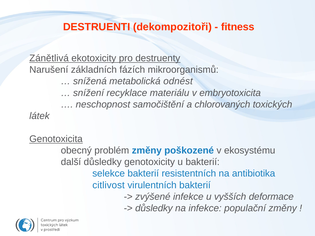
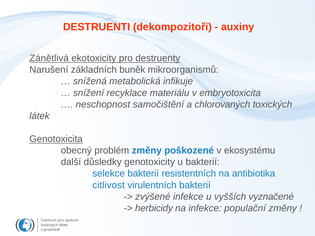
fitness: fitness -> auxiny (238, 27)
fázích: fázích -> buněk (132, 70)
odnést: odnést -> infikuje (178, 81)
deformace: deformace -> vyznačené (271, 197)
důsledky: důsledky -> herbicidy (154, 208)
